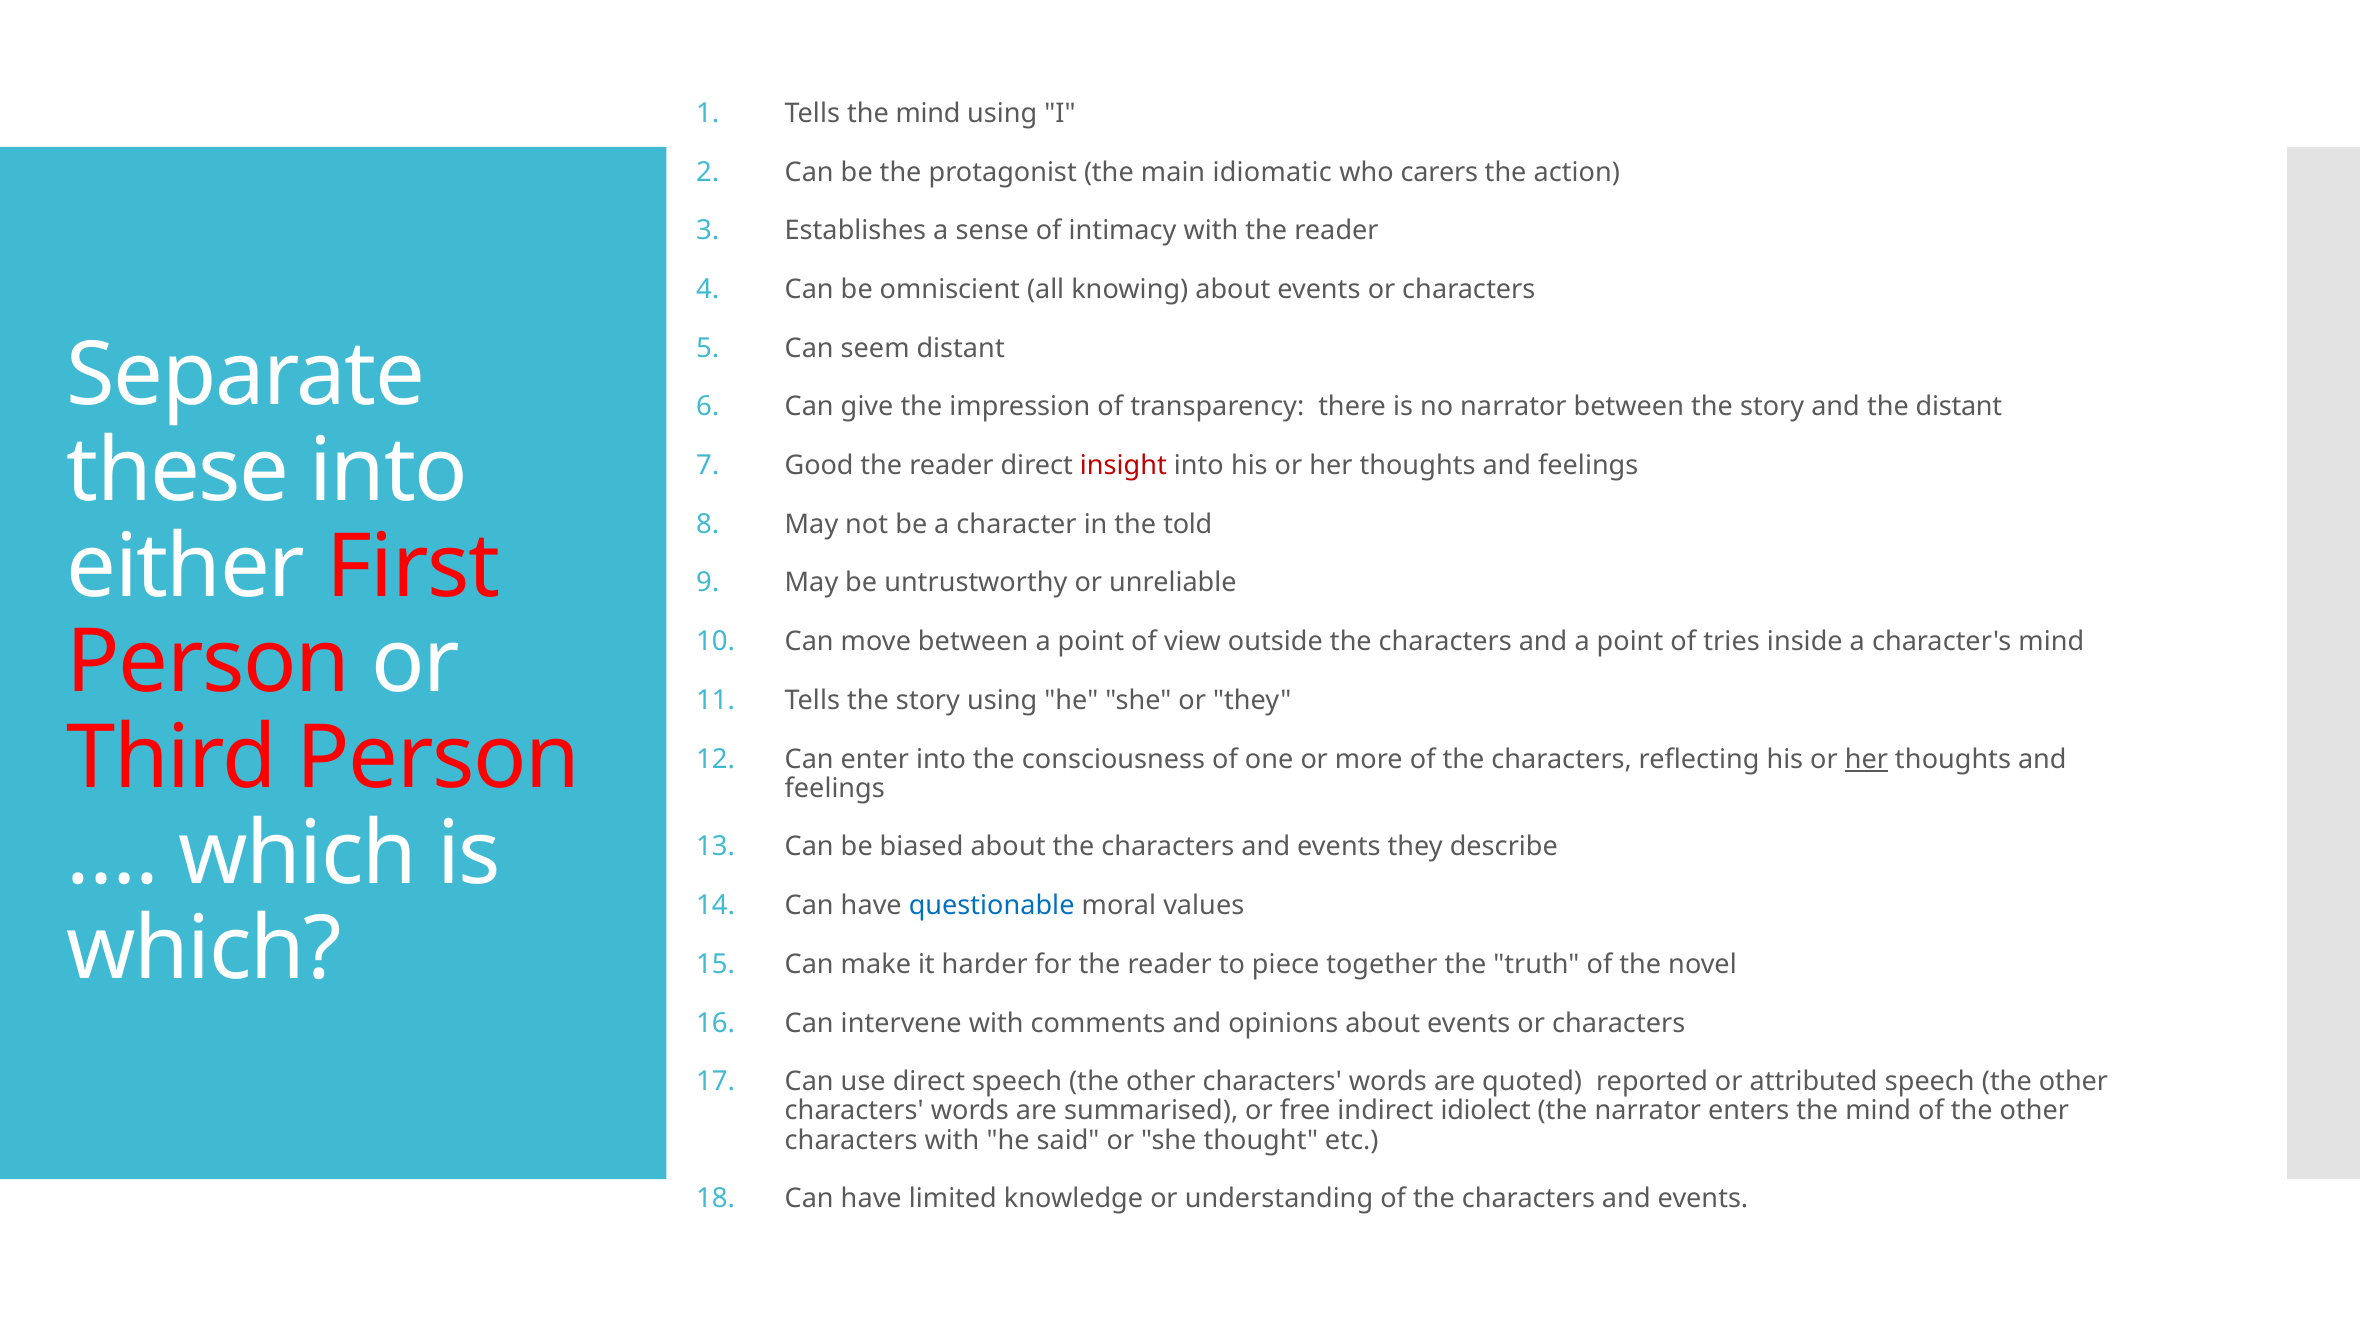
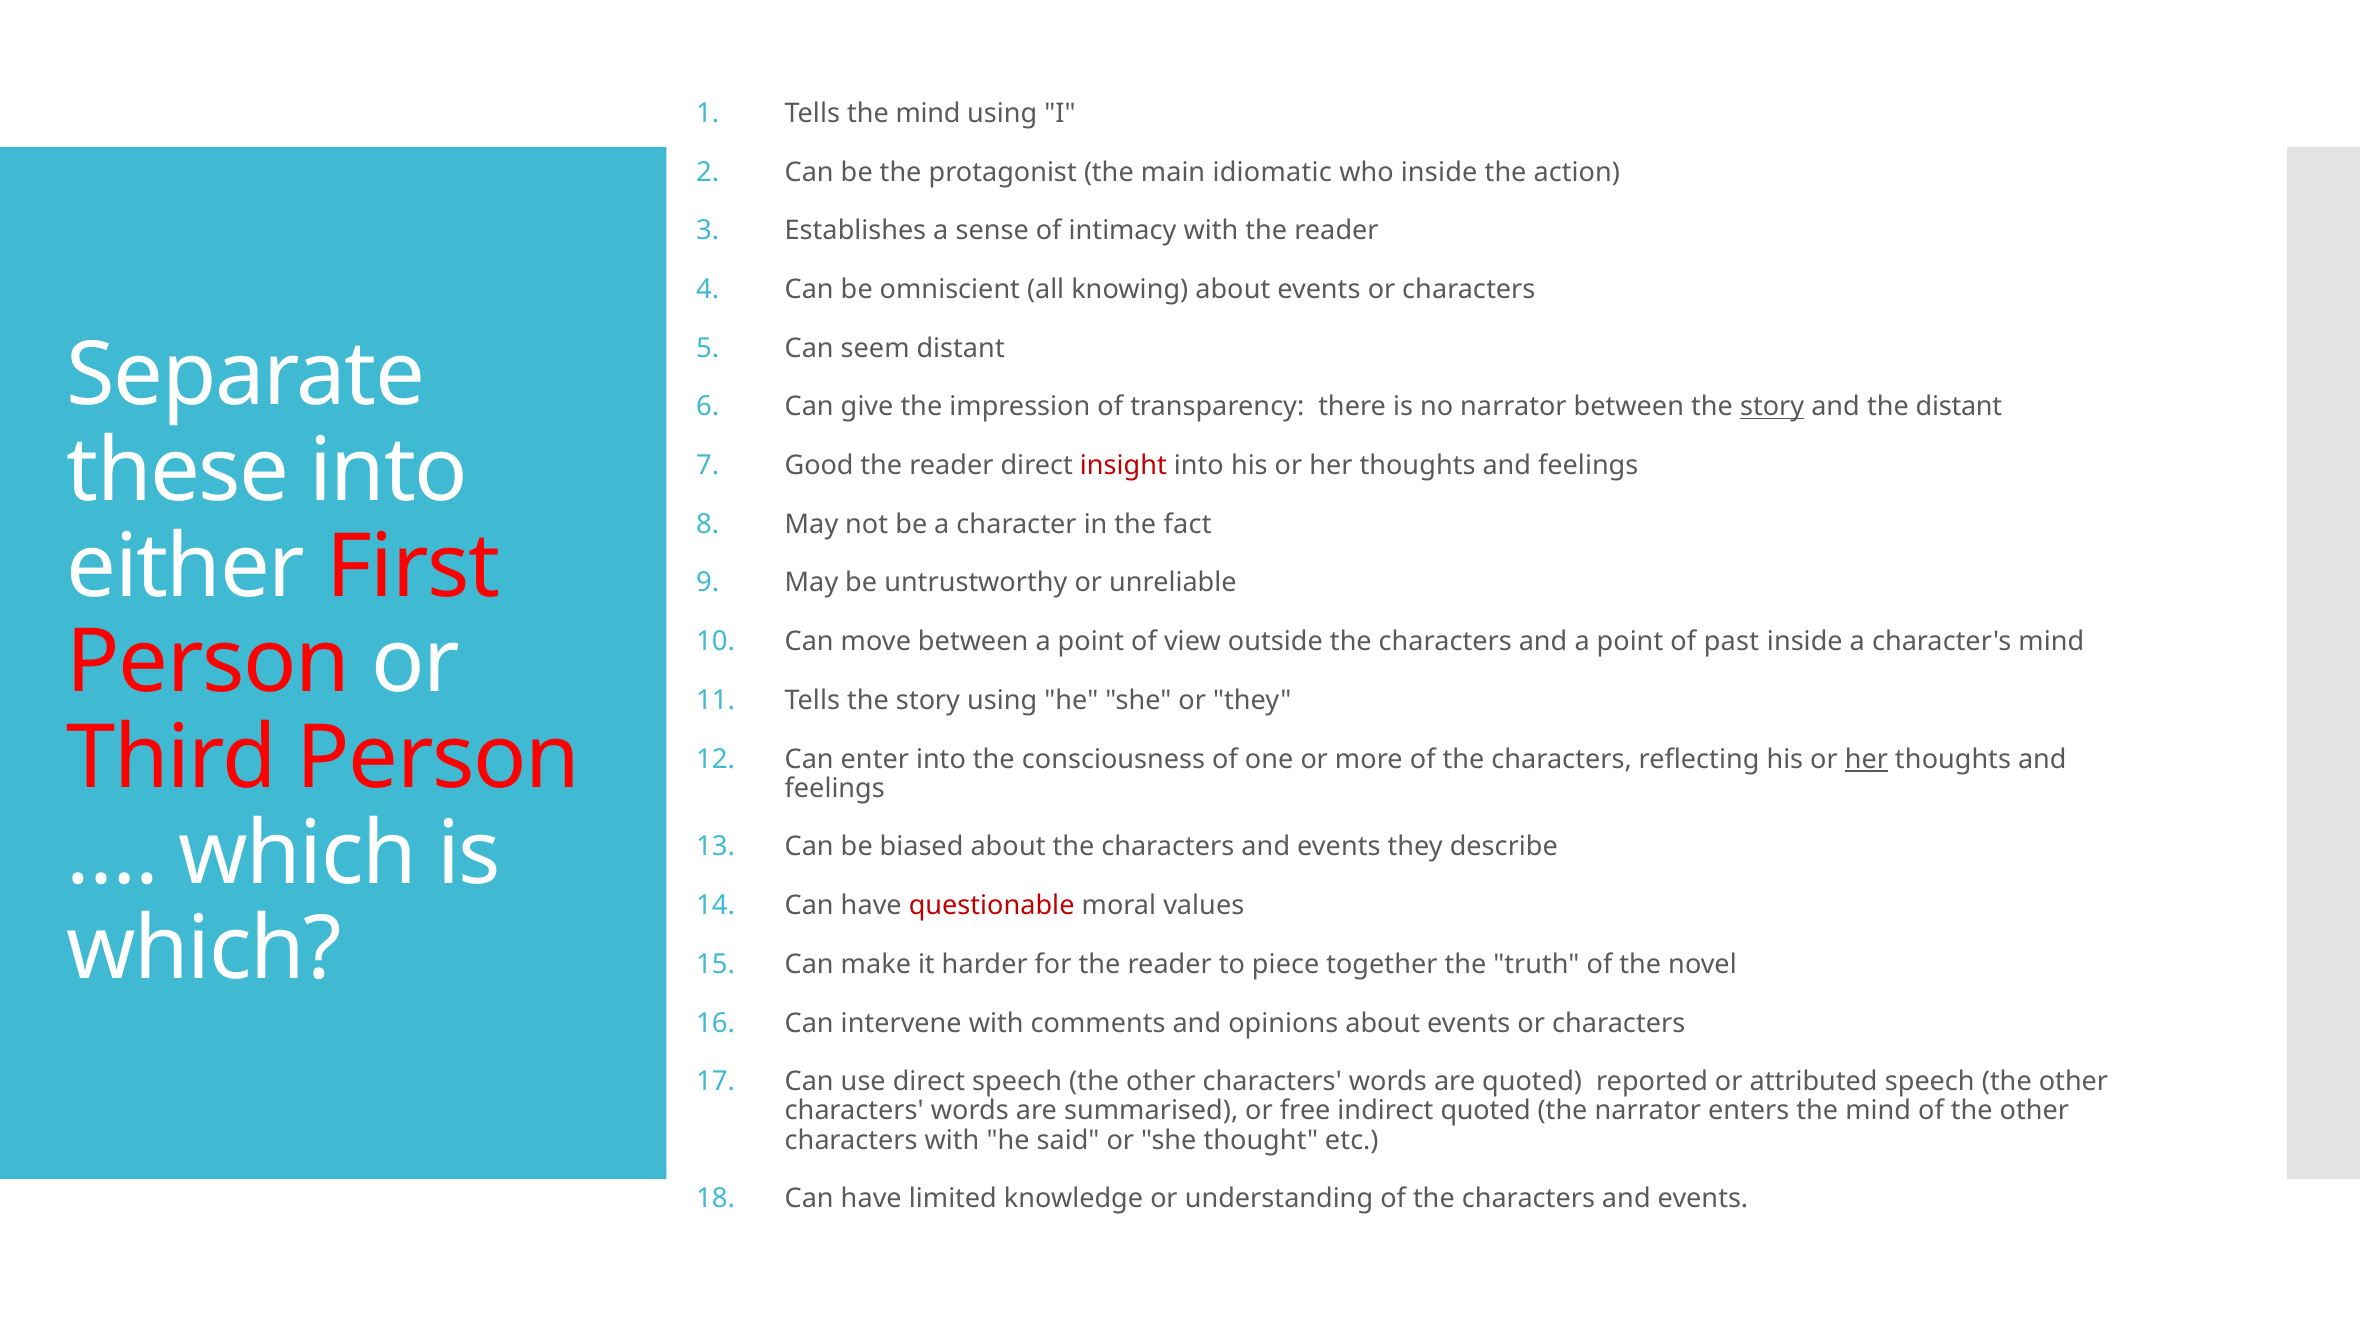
who carers: carers -> inside (1439, 172)
story underline: none -> present (1772, 407)
told: told -> fact (1188, 524)
tries: tries -> past (1731, 642)
questionable colour: blue -> red (992, 905)
indirect idiolect: idiolect -> quoted (1486, 1111)
